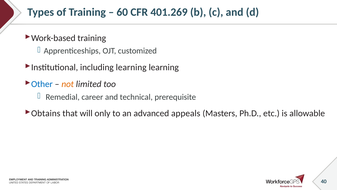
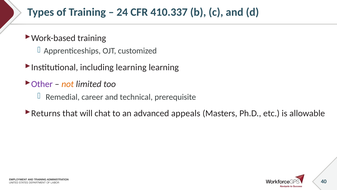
60: 60 -> 24 (122, 12)
401.269: 401.269 -> 410.337 (169, 12)
Other colour: blue -> purple (42, 84)
Obtains: Obtains -> Returns (46, 113)
only: only -> chat (103, 113)
